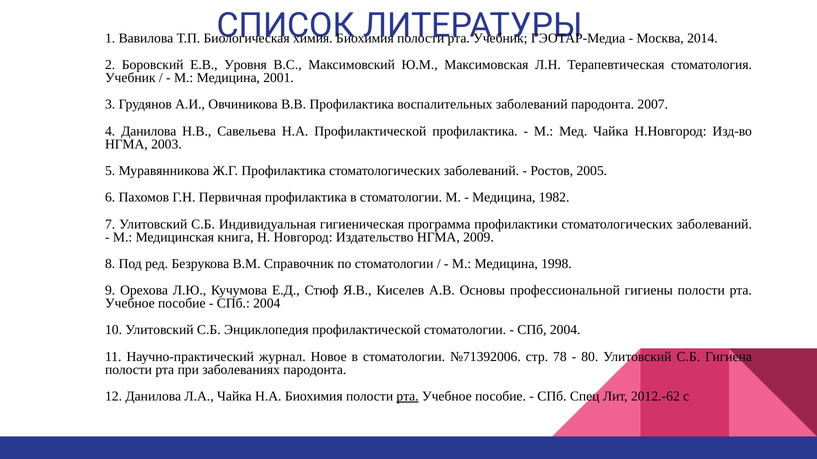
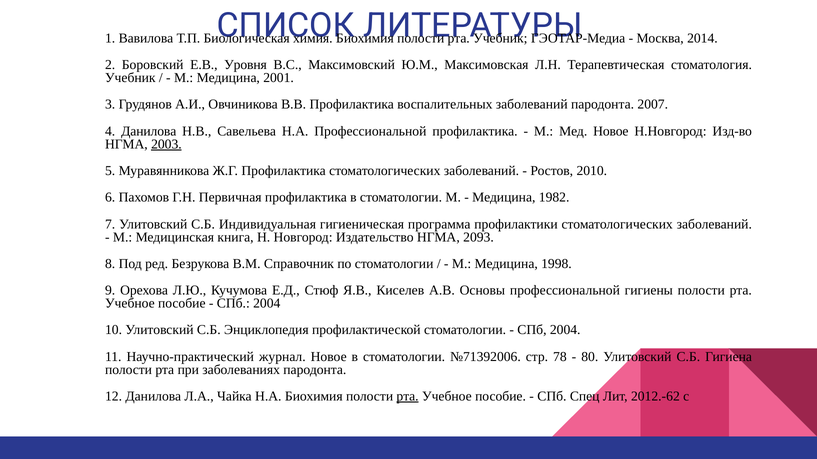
Н.А Профилактической: Профилактической -> Профессиональной (370, 131)
Мед Чайка: Чайка -> Новое (611, 131)
2003 underline: none -> present (166, 144)
2005: 2005 -> 2010 (592, 171)
2009: 2009 -> 2093 (479, 237)
